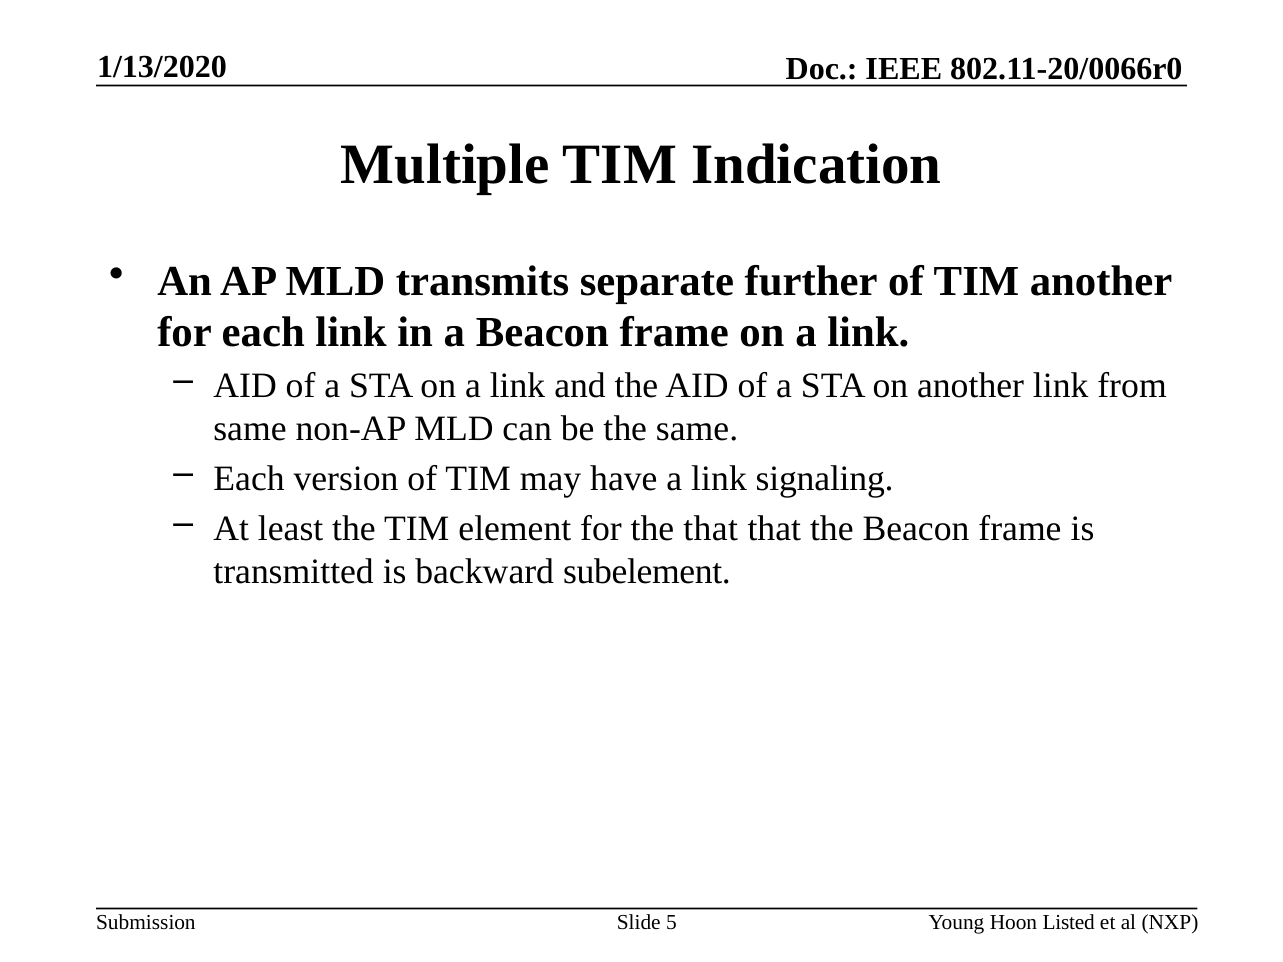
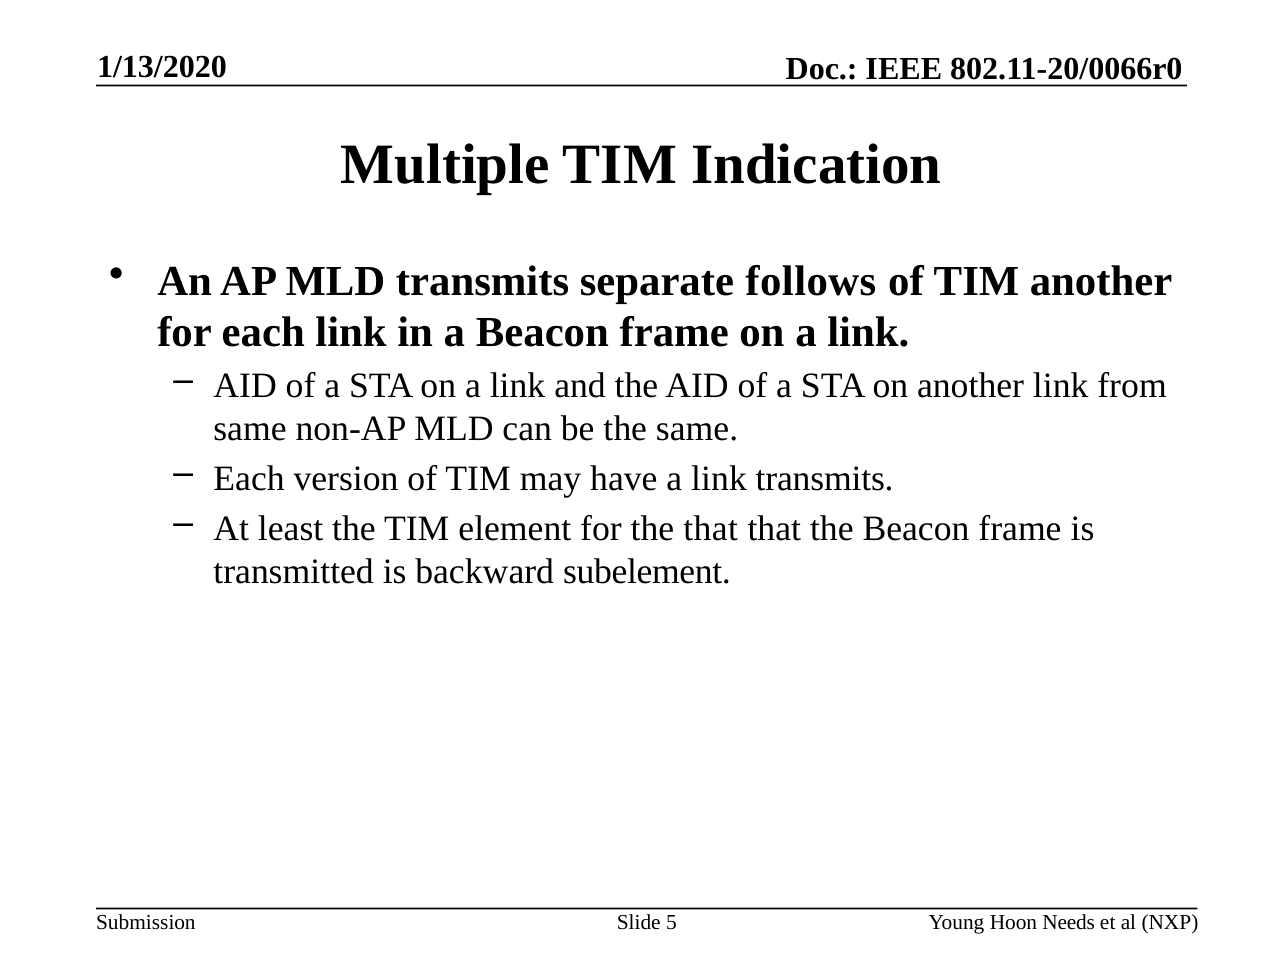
further: further -> follows (811, 281)
link signaling: signaling -> transmits (825, 479)
Listed: Listed -> Needs (1069, 923)
